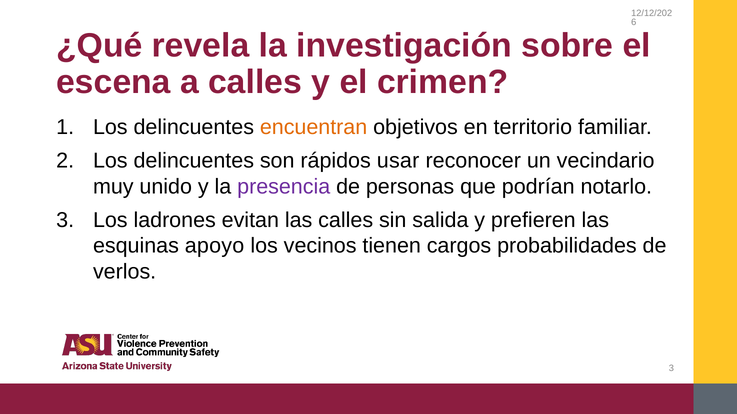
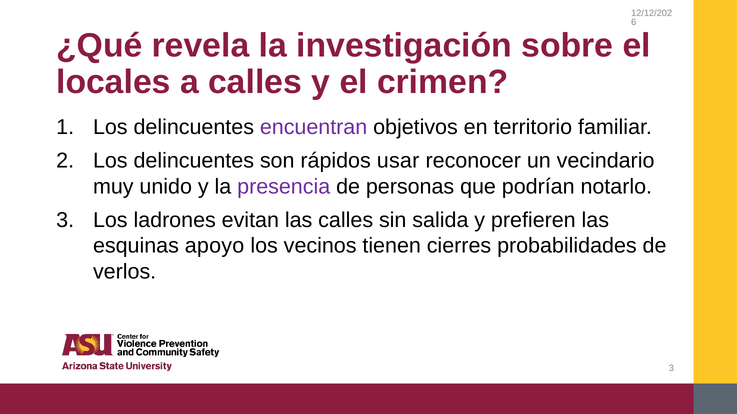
escena: escena -> locales (113, 82)
encuentran colour: orange -> purple (314, 128)
cargos: cargos -> cierres (459, 246)
